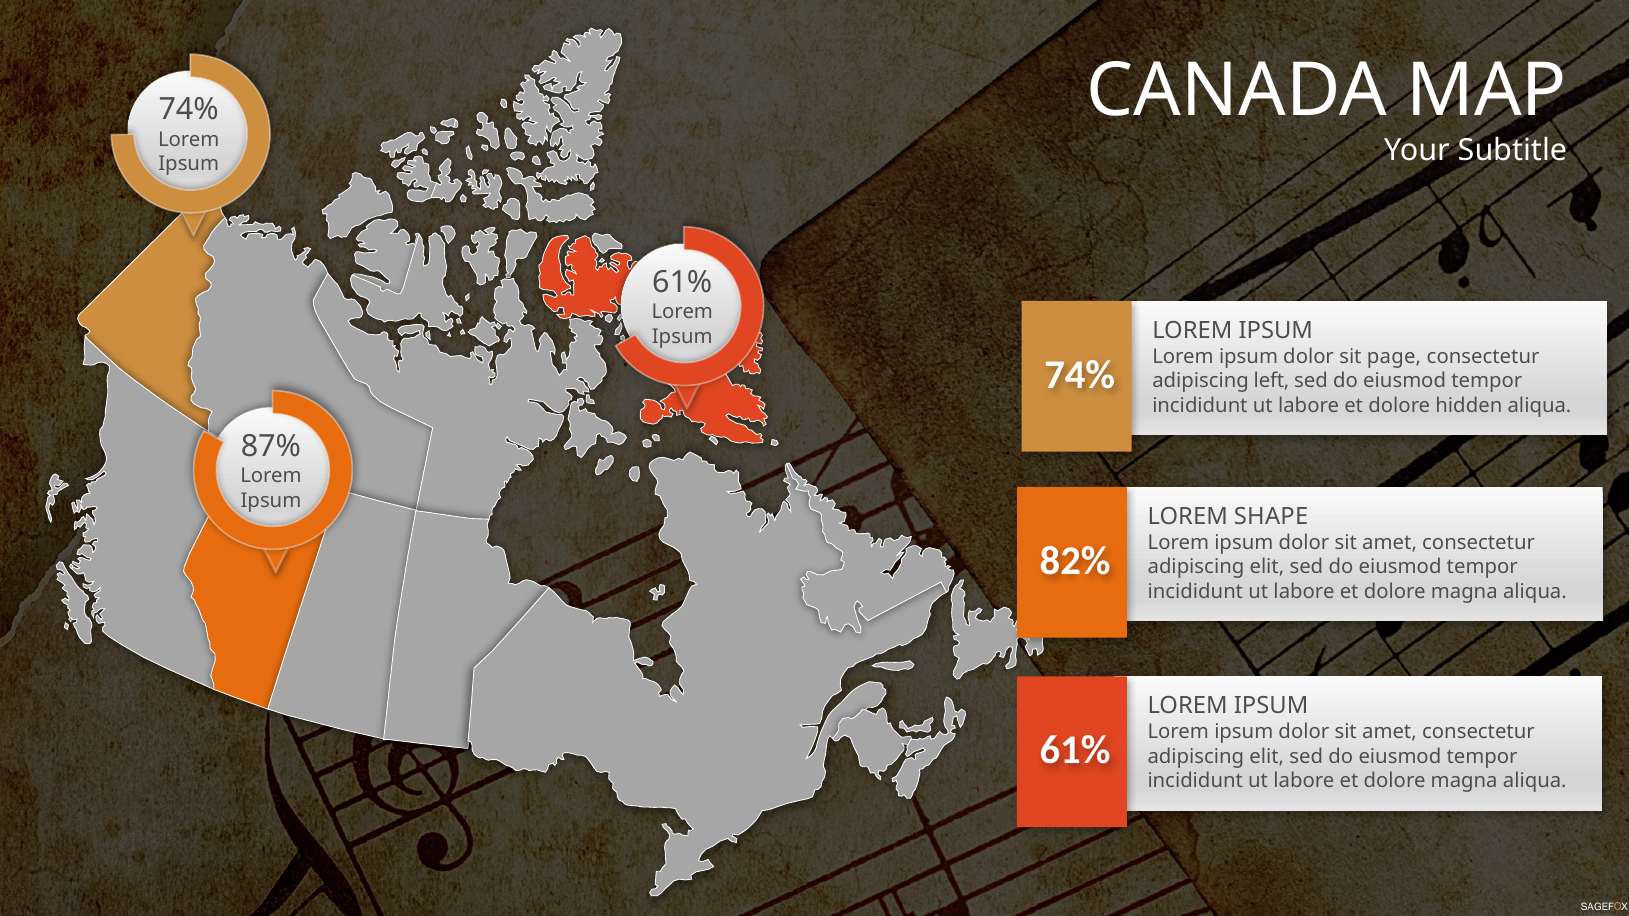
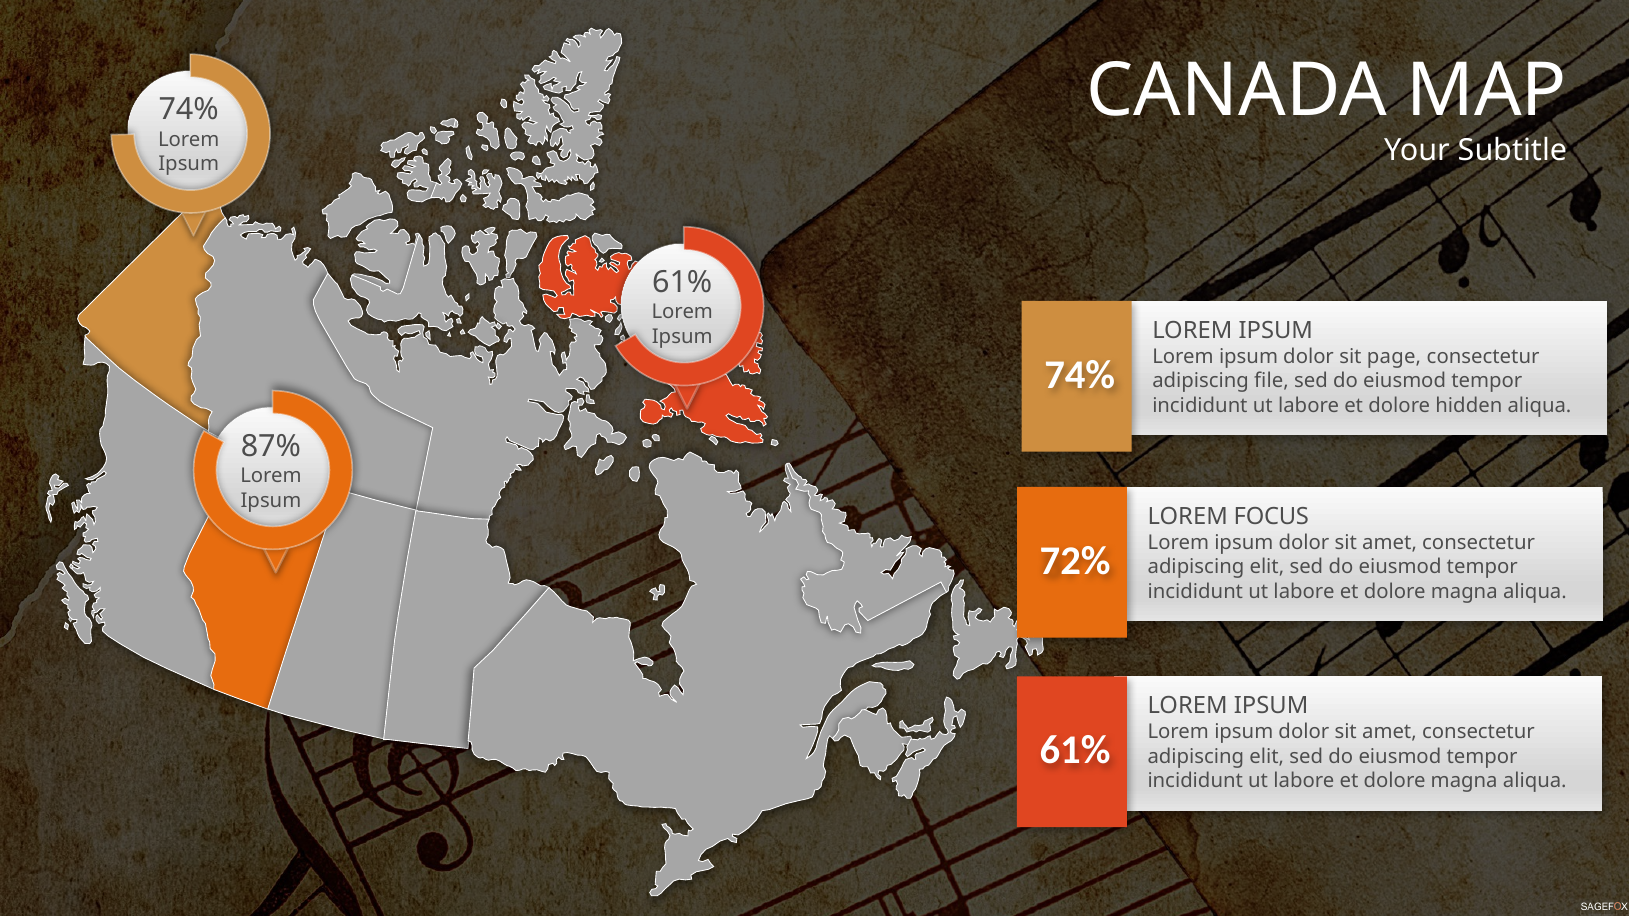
left: left -> file (1271, 381)
SHAPE: SHAPE -> FOCUS (1271, 517)
82%: 82% -> 72% (1075, 561)
